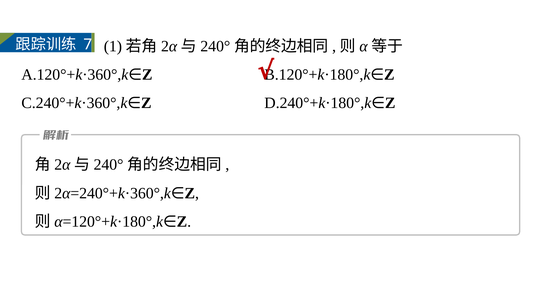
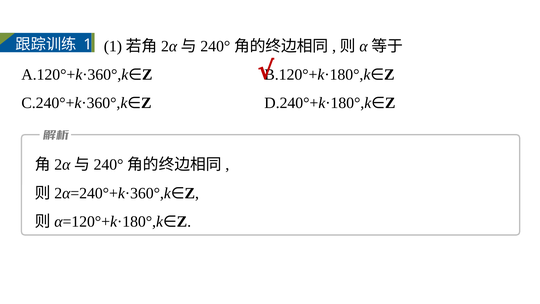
7: 7 -> 1 (88, 44)
